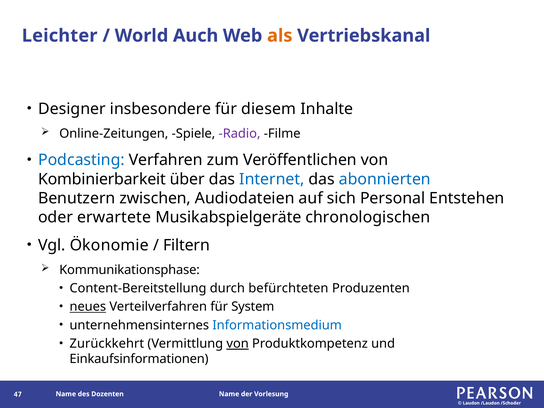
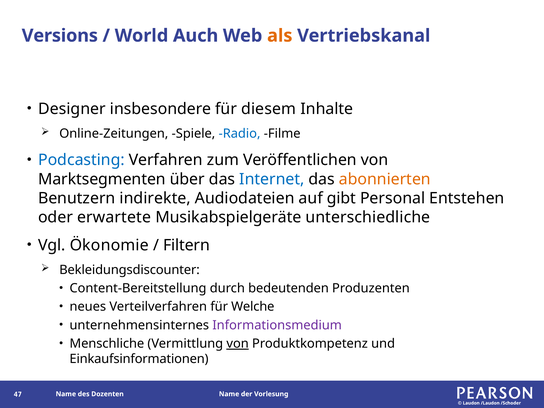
Leichter: Leichter -> Versions (60, 36)
Radio colour: purple -> blue (240, 134)
Kombinierbarkeit: Kombinierbarkeit -> Marktsegmenten (102, 179)
abonnierten colour: blue -> orange (385, 179)
zwischen: zwischen -> indirekte (155, 198)
sich: sich -> gibt (341, 198)
chronologischen: chronologischen -> unterschiedliche (368, 217)
Kommunikationsphase: Kommunikationsphase -> Bekleidungsdiscounter (130, 270)
befürchteten: befürchteten -> bedeutenden (288, 288)
neues underline: present -> none (88, 307)
System: System -> Welche (253, 307)
Informationsmedium colour: blue -> purple (277, 325)
Zurückkehrt: Zurückkehrt -> Menschliche (107, 344)
